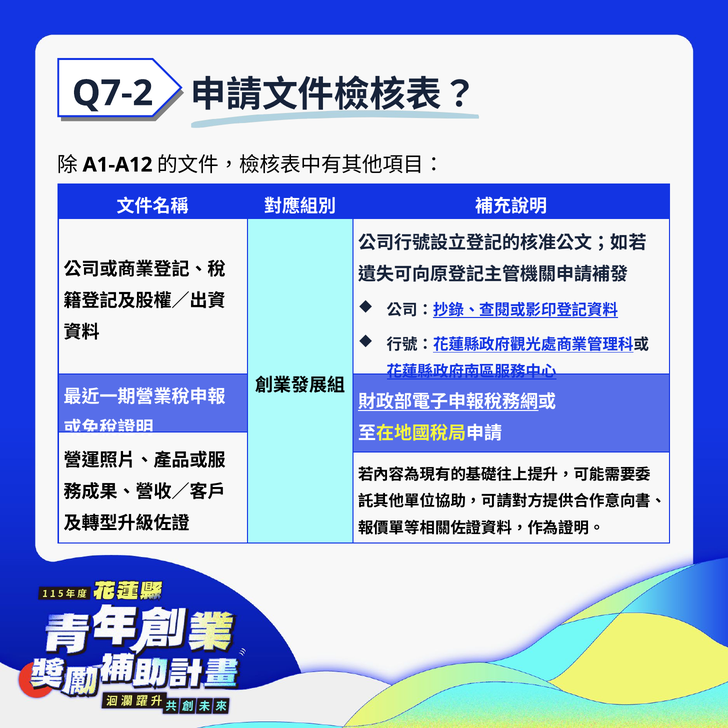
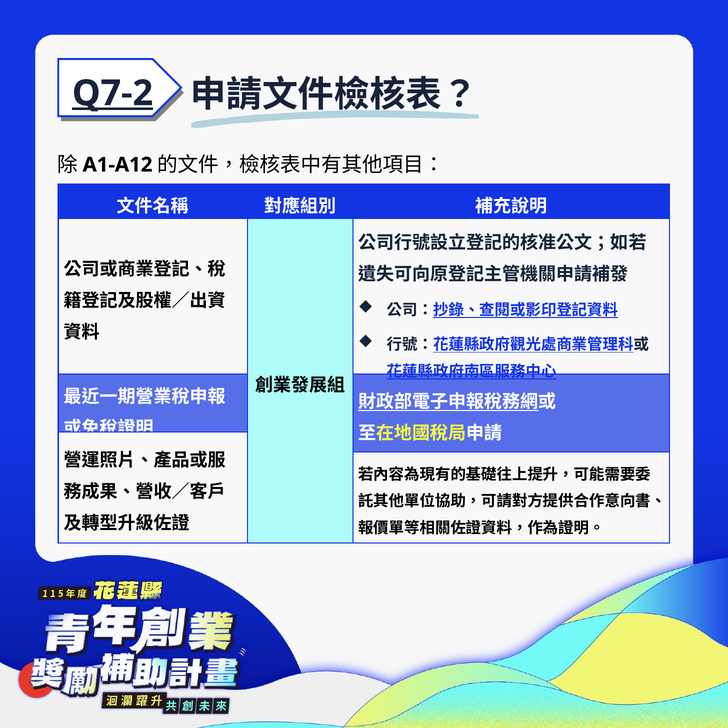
Q7-2 underline: none -> present (113, 93)
